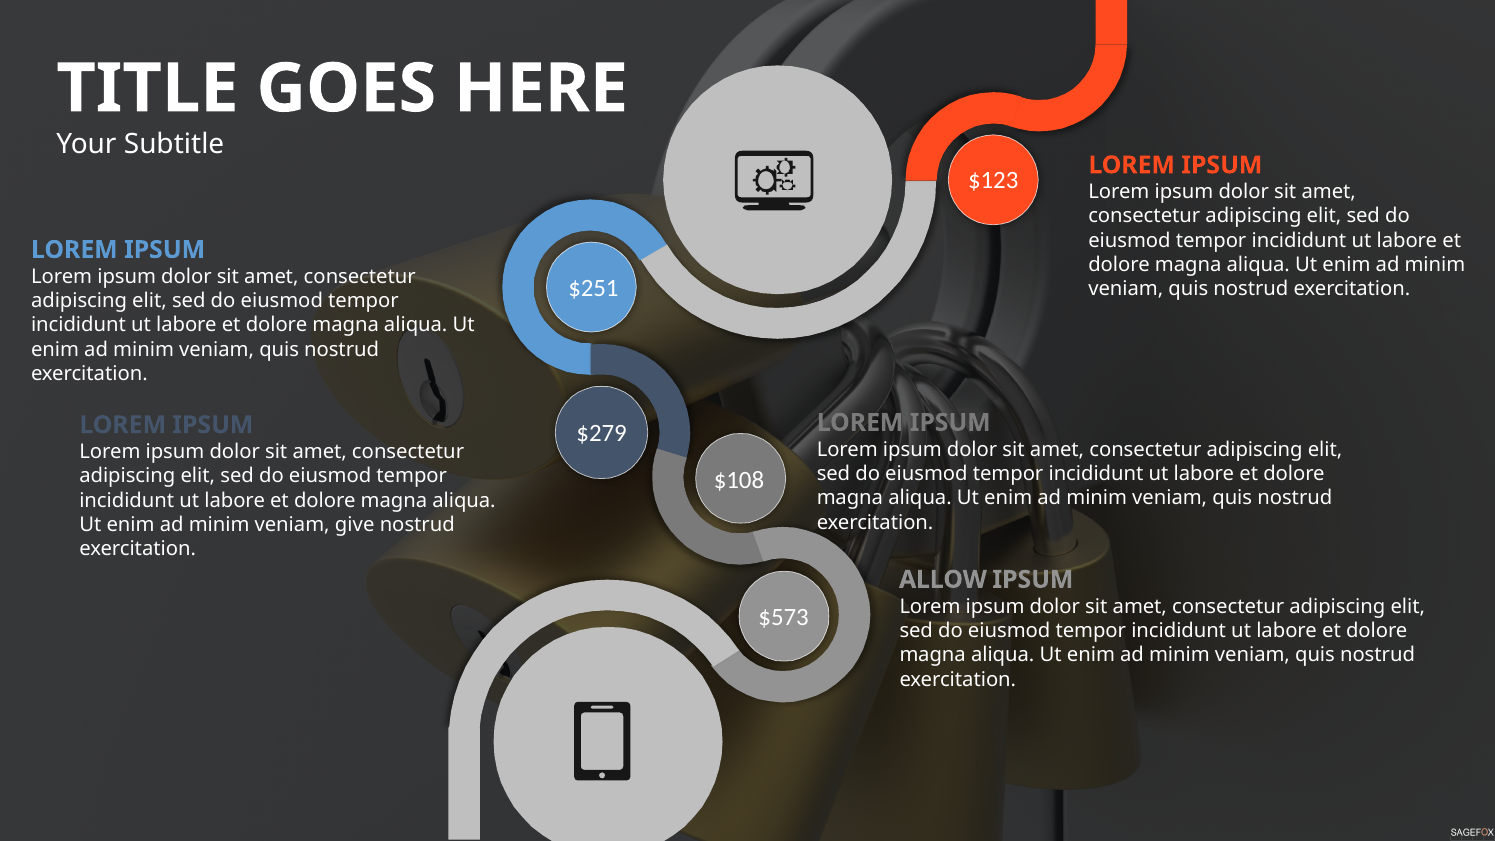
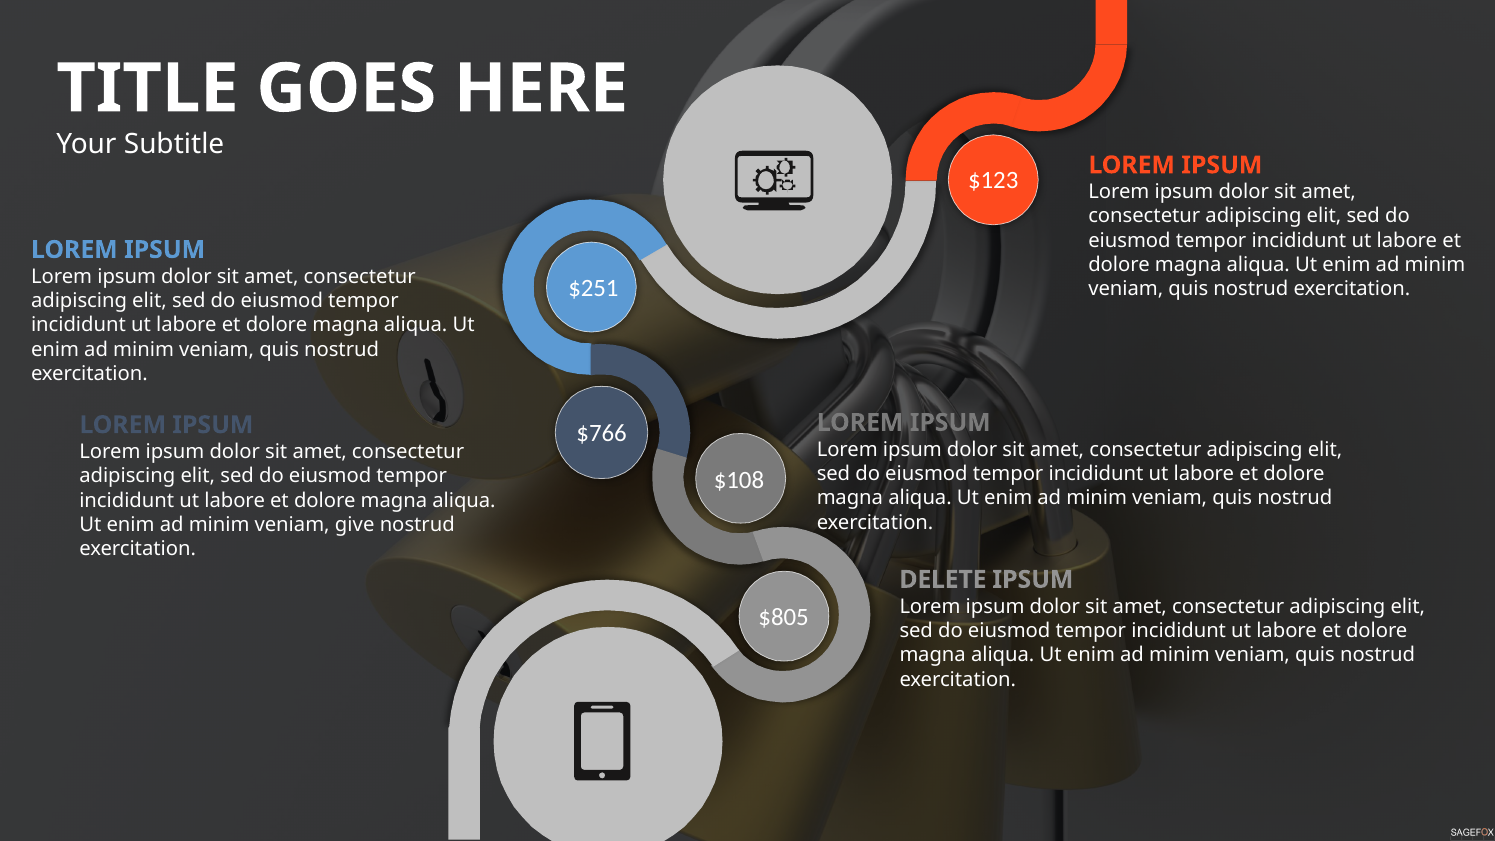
$279: $279 -> $766 (602, 433)
ALLOW: ALLOW -> DELETE (943, 580)
$573: $573 -> $805 (784, 618)
